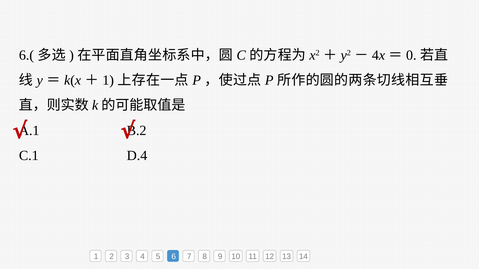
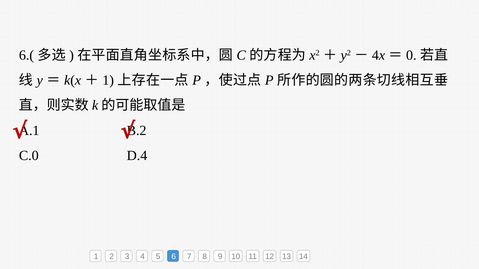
C.1: C.1 -> C.0 (29, 156)
